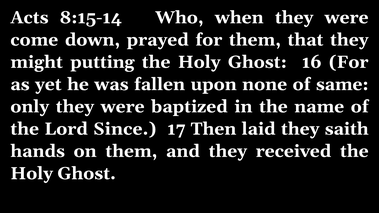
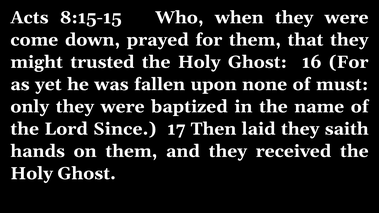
8:15-14: 8:15-14 -> 8:15-15 (91, 18)
putting: putting -> trusted (102, 62)
same: same -> must (342, 84)
